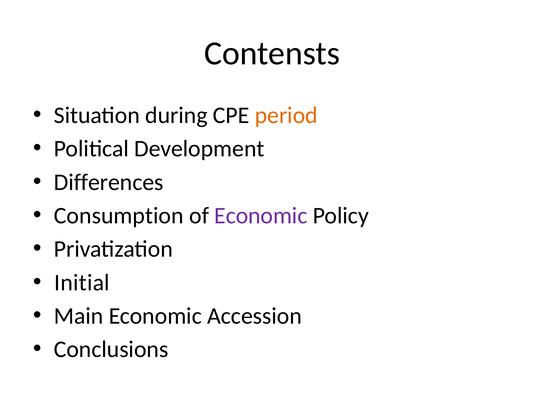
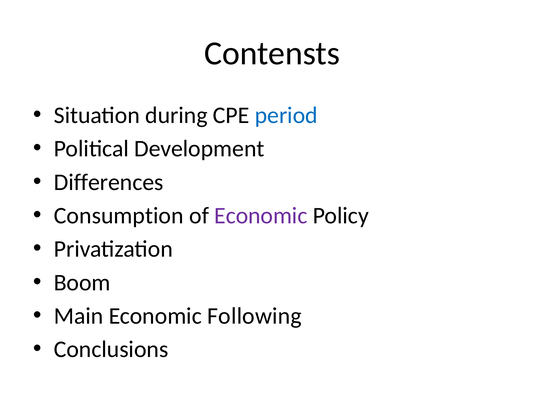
period colour: orange -> blue (286, 115)
Initial: Initial -> Boom (82, 283)
Accession: Accession -> Following (254, 316)
